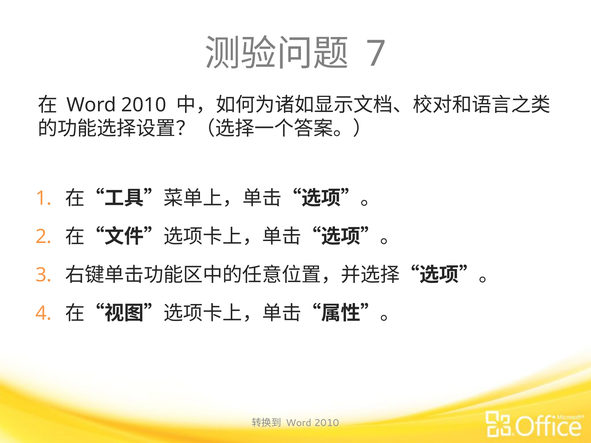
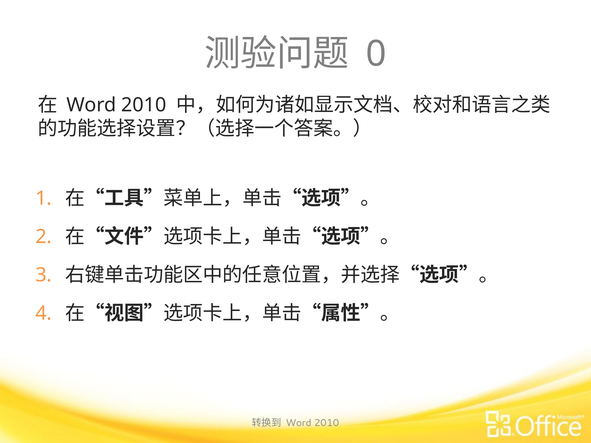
7: 7 -> 0 (376, 54)
